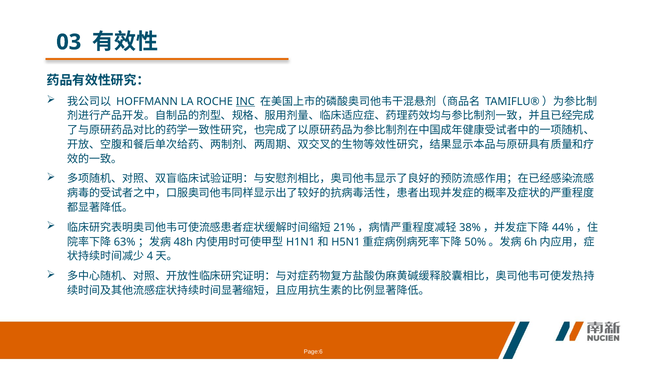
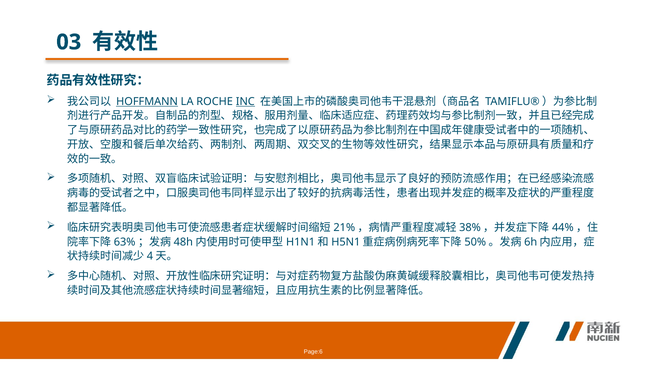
HOFFMANN underline: none -> present (147, 101)
